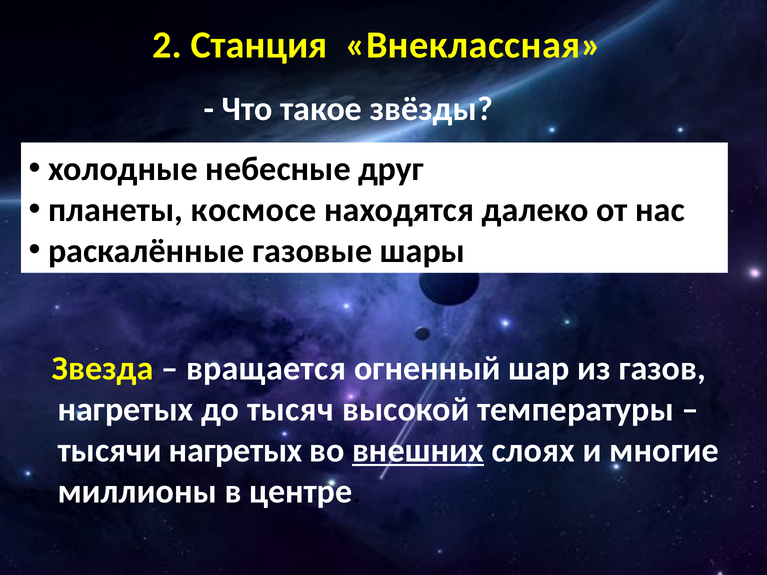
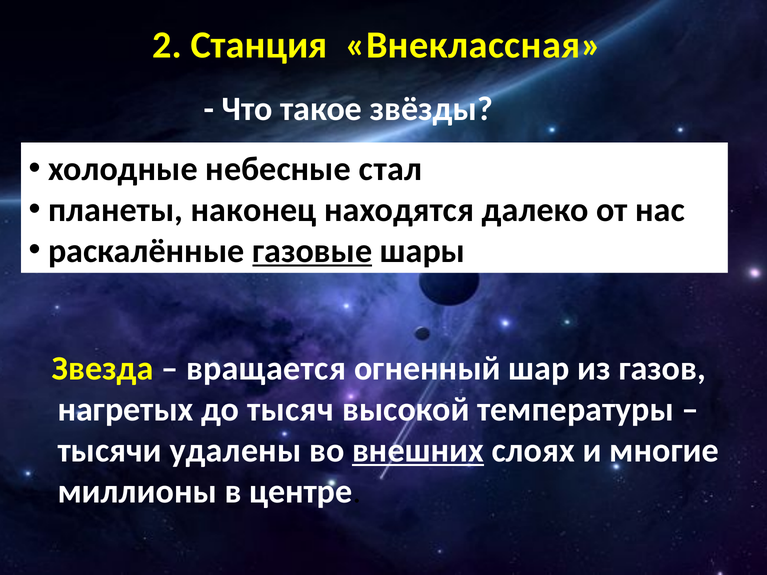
друг: друг -> стал (391, 169)
космосе: космосе -> наконец (254, 210)
газовые underline: none -> present (312, 251)
тысячи нагретых: нагретых -> удалены (236, 451)
